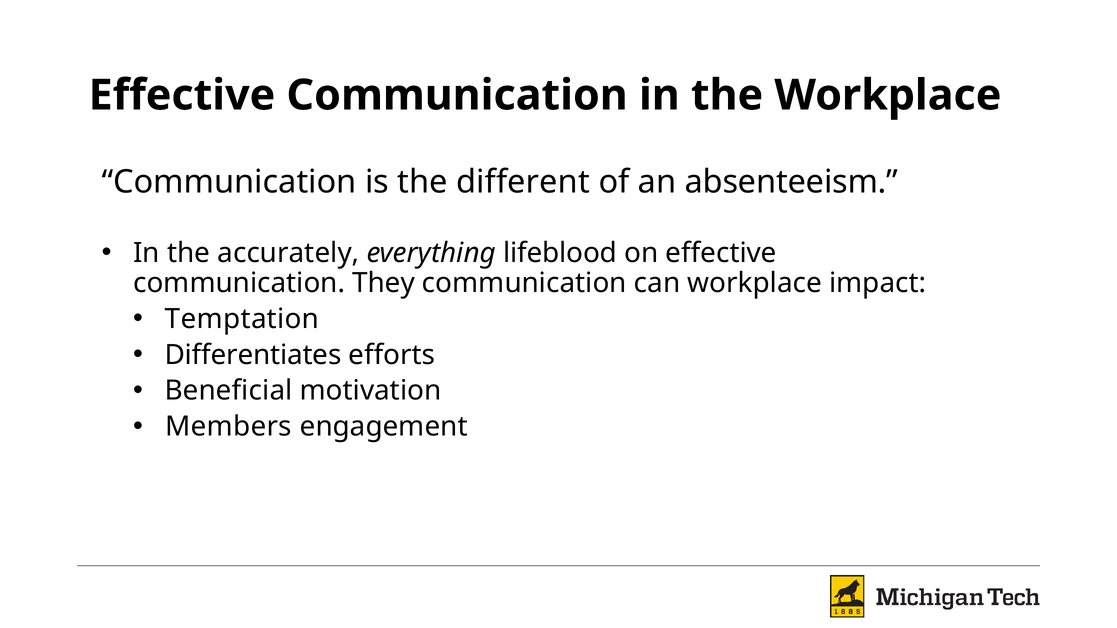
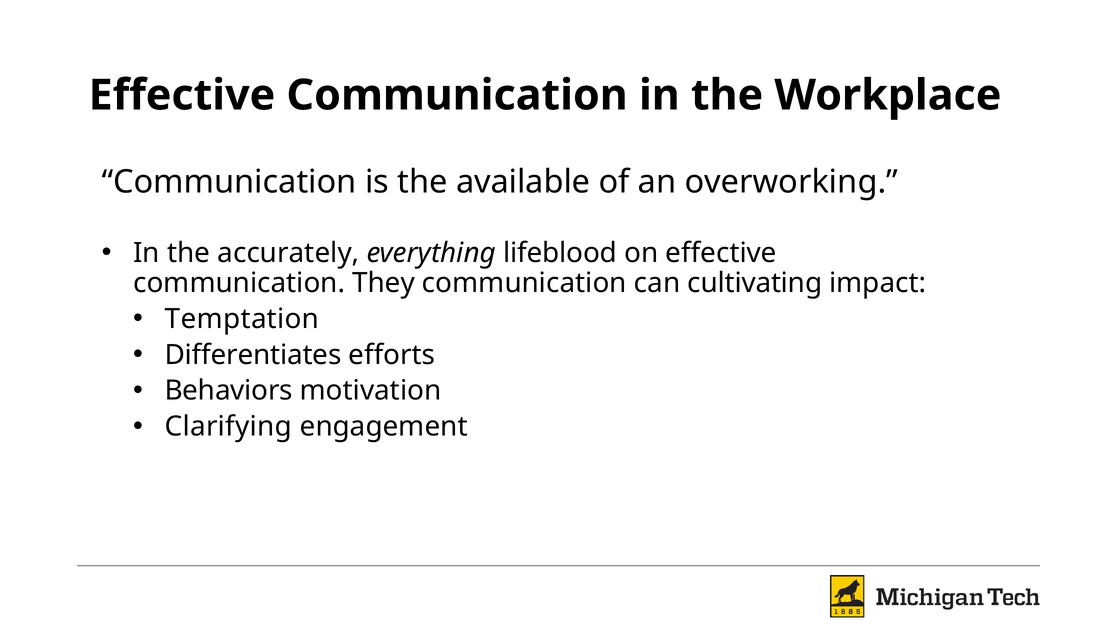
different: different -> available (523, 182)
absenteeism: absenteeism -> overworking (791, 182)
can workplace: workplace -> cultivating (755, 283)
Beneficial: Beneficial -> Behaviors (229, 391)
Members: Members -> Clarifying (228, 427)
